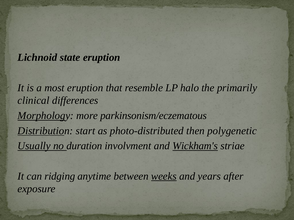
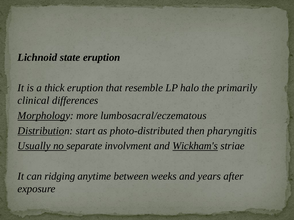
most: most -> thick (55, 88)
parkinsonism/eczematous: parkinsonism/eczematous -> lumbosacral/eczematous (153, 116)
polygenetic: polygenetic -> pharyngitis (232, 131)
duration: duration -> separate (84, 146)
weeks underline: present -> none (164, 177)
